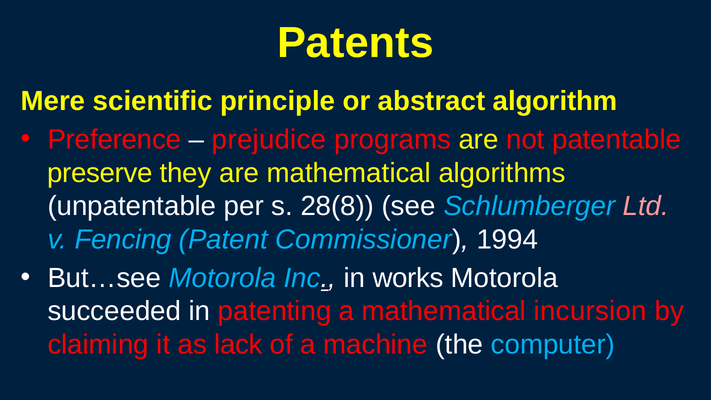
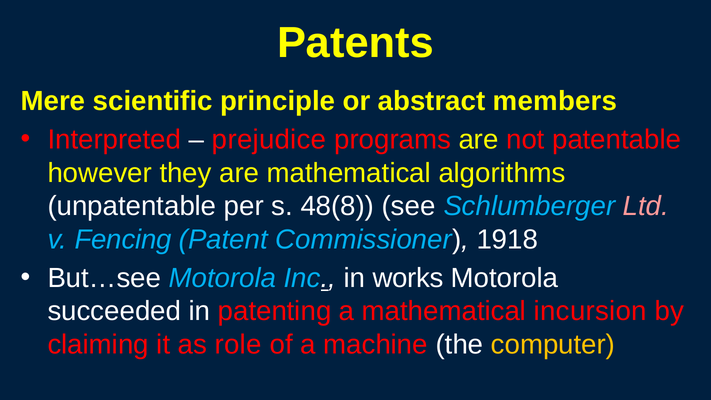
algorithm: algorithm -> members (555, 101)
Preference: Preference -> Interpreted (114, 140)
preserve: preserve -> however (100, 173)
28(8: 28(8 -> 48(8 (337, 206)
1994: 1994 -> 1918 (507, 239)
lack: lack -> role (238, 344)
computer colour: light blue -> yellow (553, 344)
